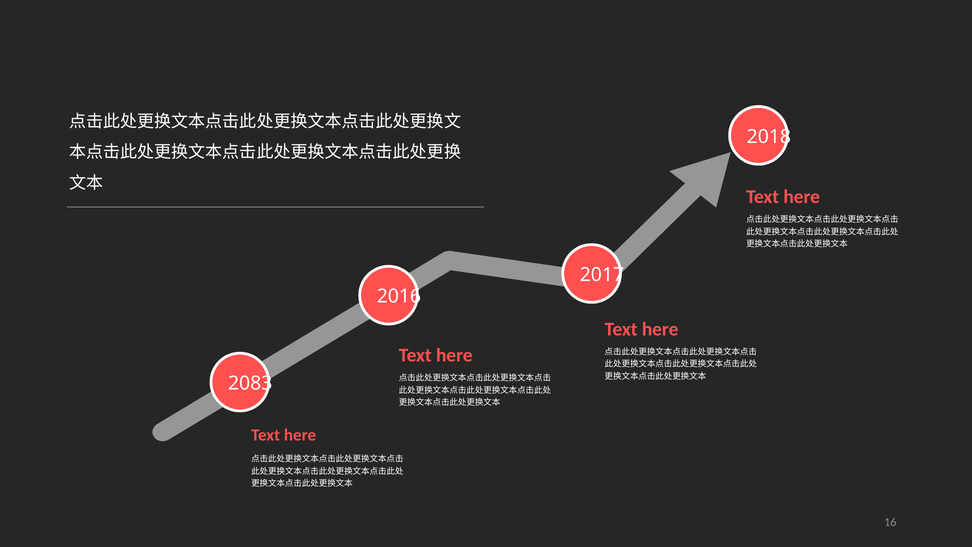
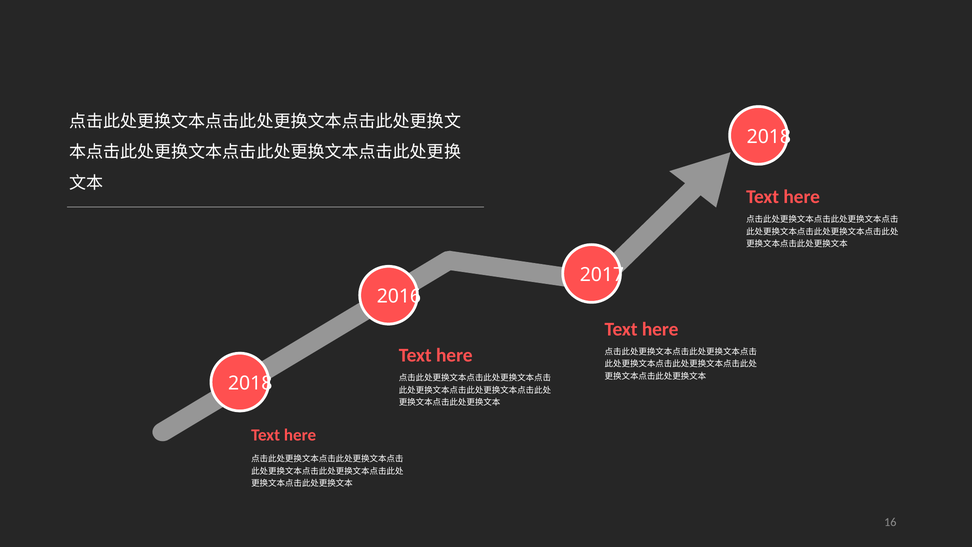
2083: 2083 -> 2018 (250, 383)
